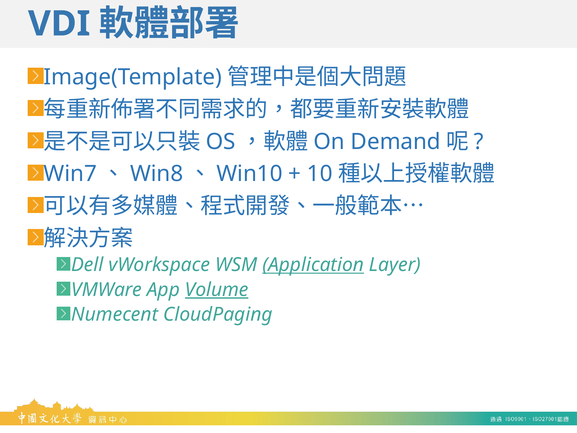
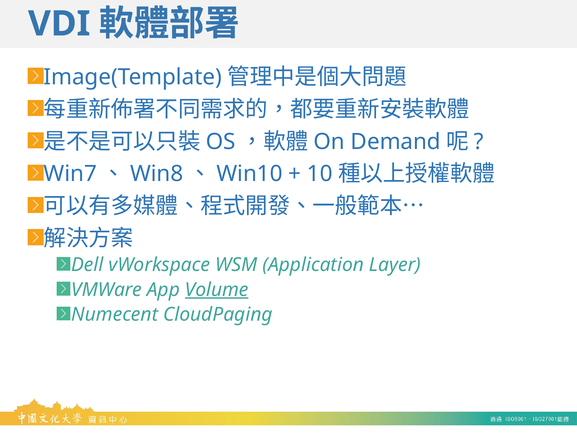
Application underline: present -> none (313, 265)
